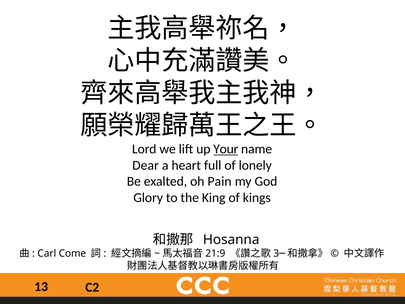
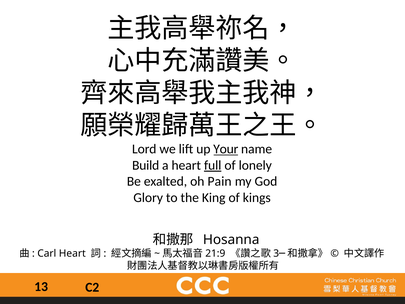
Dear: Dear -> Build (146, 165)
full underline: none -> present (213, 165)
Carl Come: Come -> Heart (72, 253)
